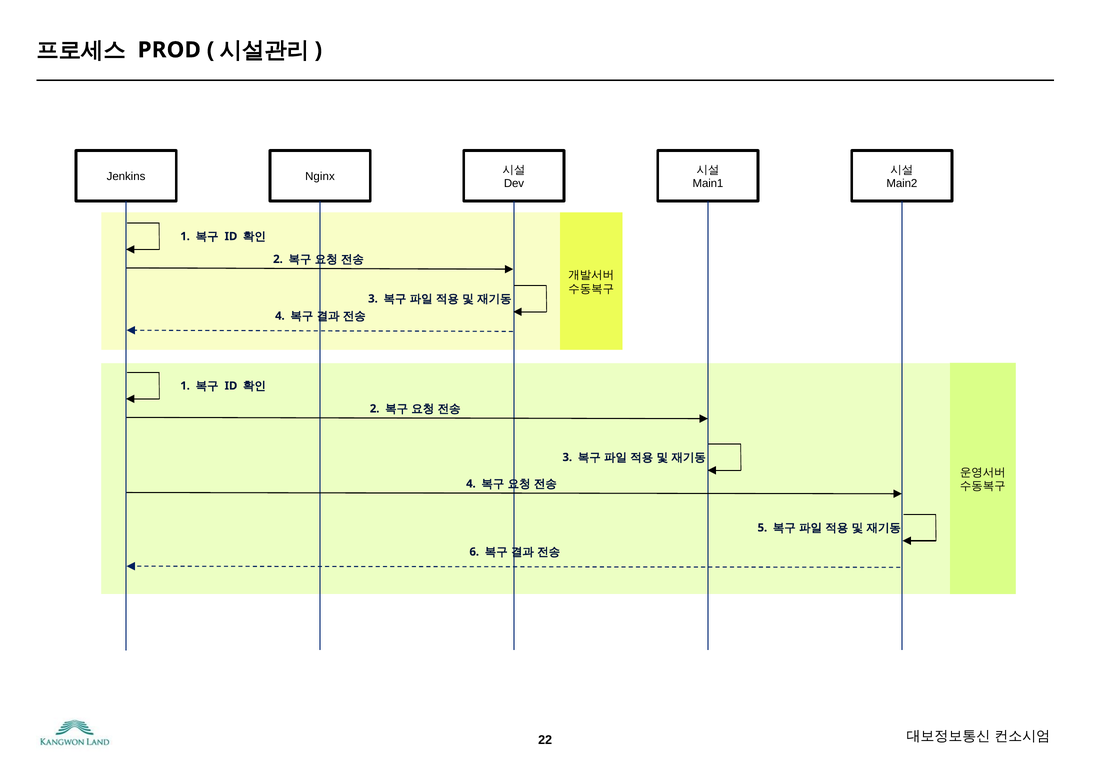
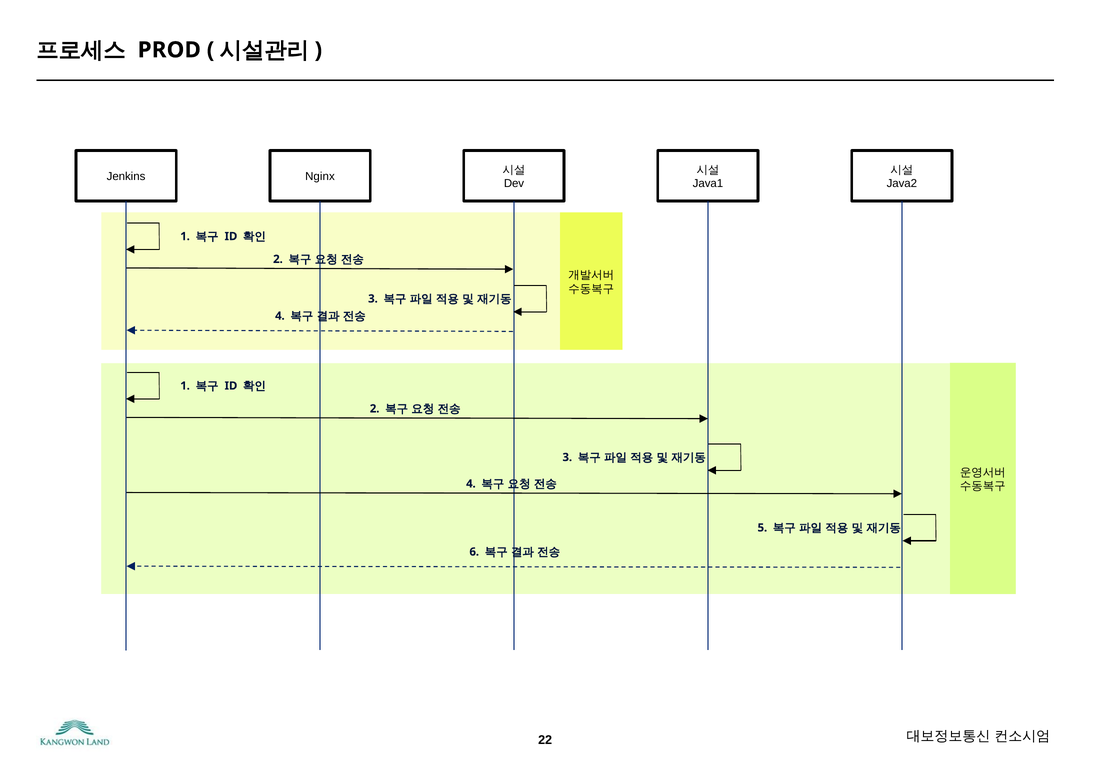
Main1: Main1 -> Java1 (708, 183)
Main2: Main2 -> Java2 (902, 183)
